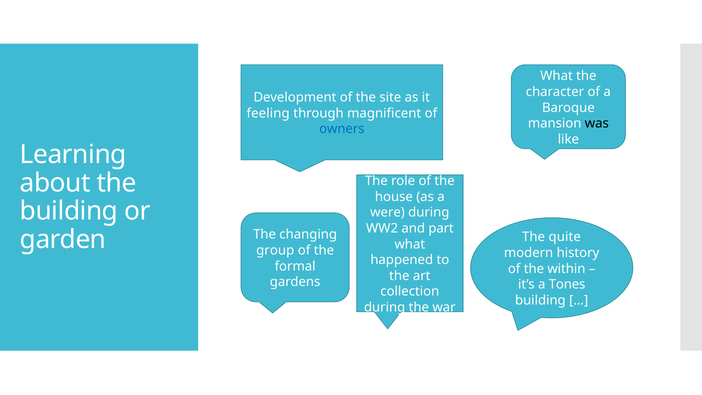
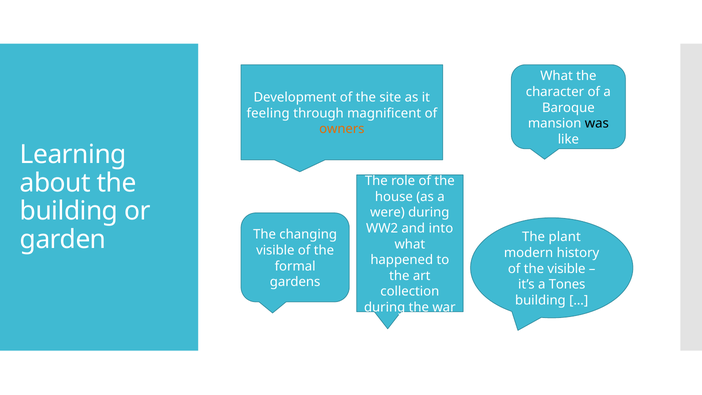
owners colour: blue -> orange (342, 129)
part: part -> into (441, 228)
quite: quite -> plant (565, 237)
group: group -> visible (275, 250)
the within: within -> visible (566, 269)
